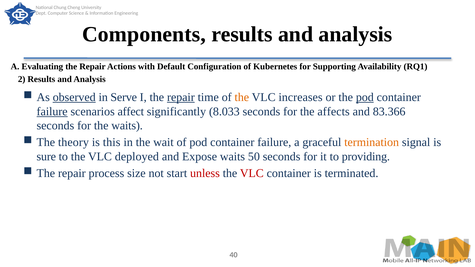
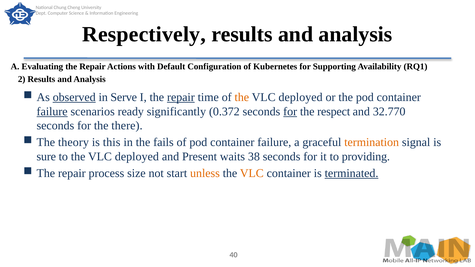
Components: Components -> Respectively (144, 34)
increases: increases -> deployed (301, 97)
pod underline: present -> none (365, 97)
affect: affect -> ready (131, 112)
8.033: 8.033 -> 0.372 (224, 112)
for underline: none -> present (290, 112)
affects: affects -> respect (334, 112)
83.366: 83.366 -> 32.770 (389, 112)
the waits: waits -> there (127, 126)
wait: wait -> fails (163, 142)
Expose: Expose -> Present (200, 157)
50: 50 -> 38 (254, 157)
unless colour: red -> orange (205, 173)
VLC colour: red -> orange (252, 173)
terminated underline: none -> present (352, 173)
